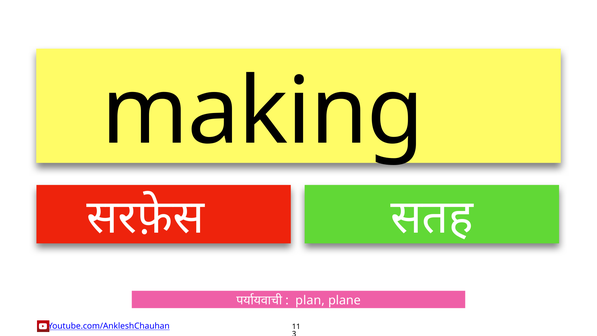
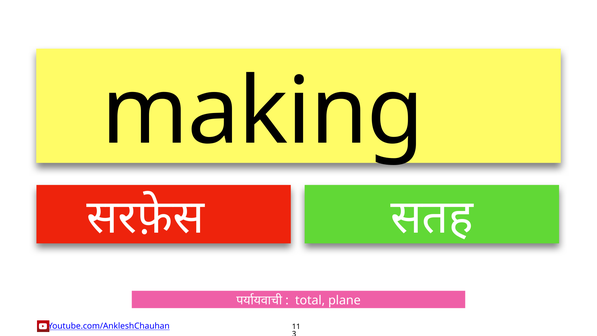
plan: plan -> total (310, 300)
